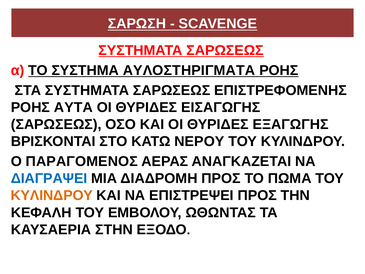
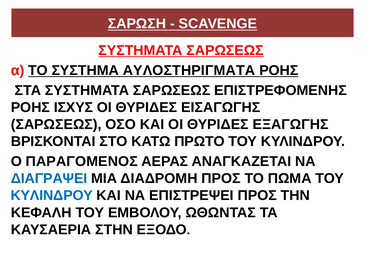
ΑΥΤΑ: ΑΥΤΑ -> ΙΣΧΥΣ (73, 107)
ΝΕΡΟΥ: ΝΕΡΟΥ -> ΠΡΩΤΟ (199, 141)
ΚΥΛΙΝΔΡΟΥ colour: orange -> blue (52, 195)
